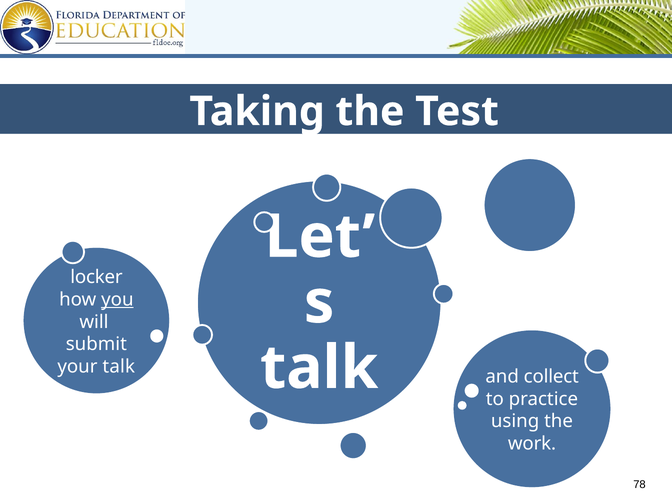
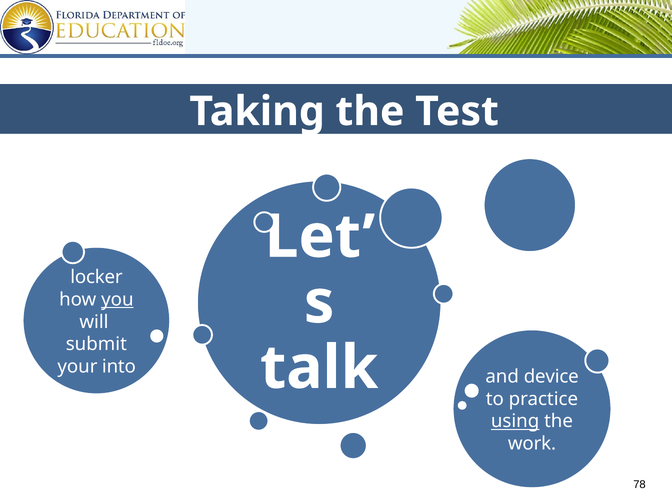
your talk: talk -> into (119, 367)
collect: collect -> device (551, 376)
using underline: none -> present (515, 421)
